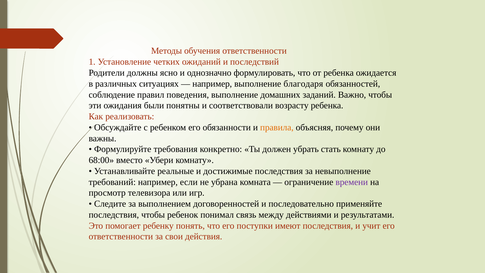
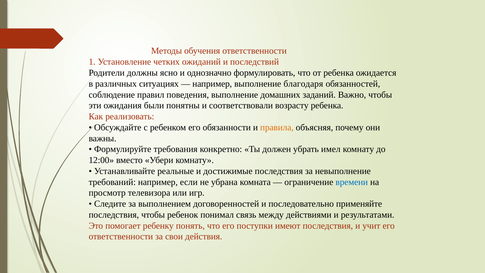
стать: стать -> имел (331, 149)
68:00: 68:00 -> 12:00 (101, 160)
времени colour: purple -> blue (352, 182)
